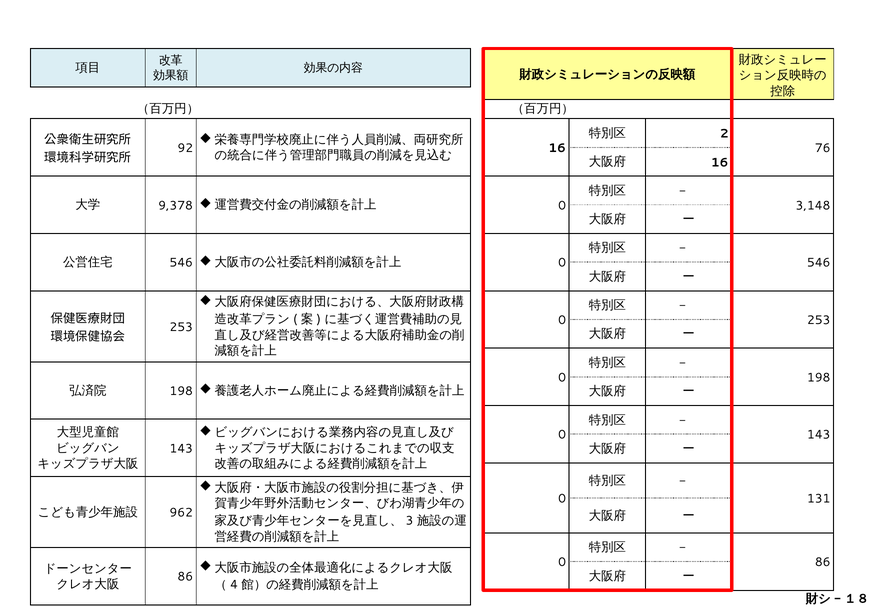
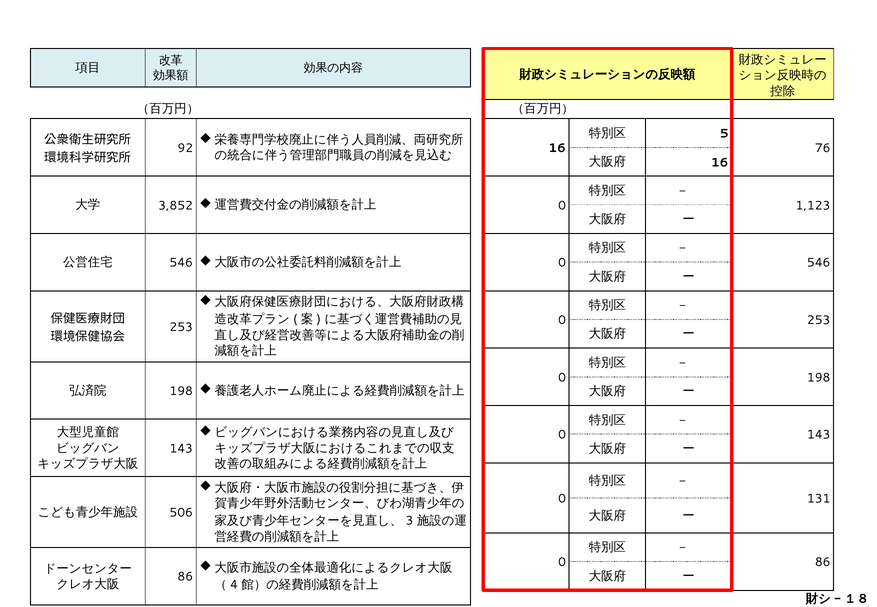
2: 2 -> 5 (724, 134)
9,378: 9,378 -> 3,852 (176, 206)
3,148: 3,148 -> 1,123 (813, 206)
962: 962 -> 506 (181, 513)
